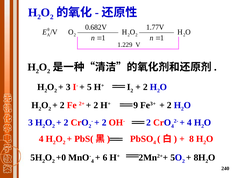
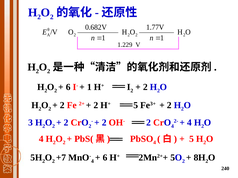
3: 3 -> 6 (68, 87)
5: 5 -> 1 (89, 87)
H+ 9: 9 -> 5 (136, 106)
8: 8 -> 5 (192, 139)
+0: +0 -> +7 (61, 158)
